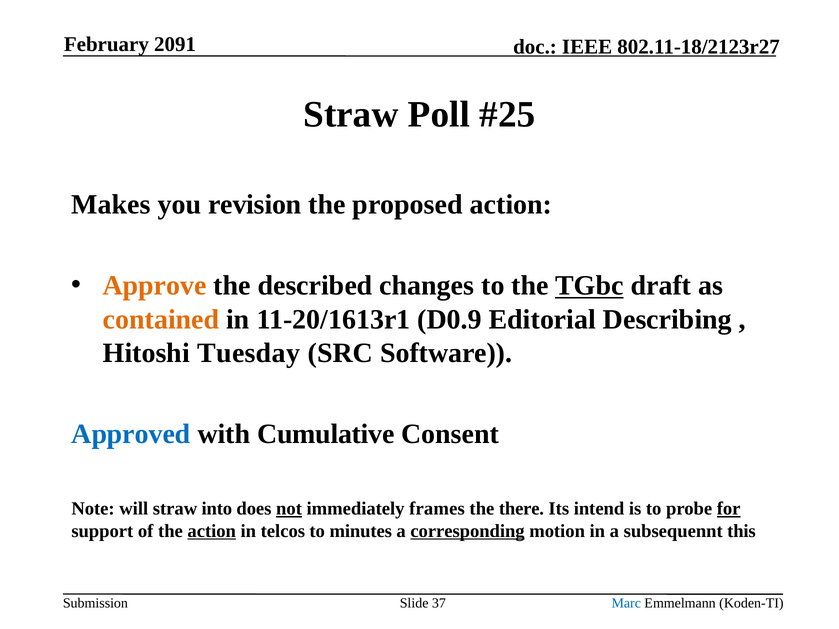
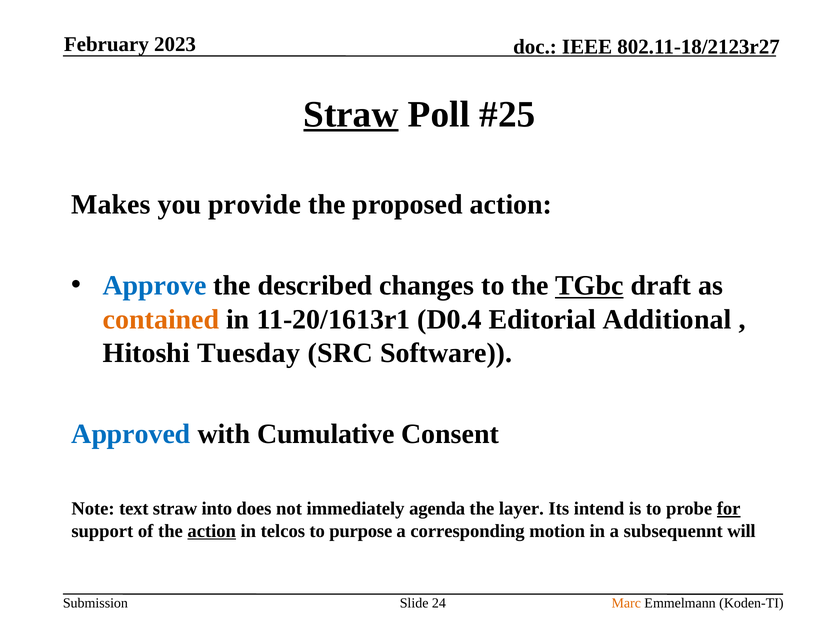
2091: 2091 -> 2023 (175, 44)
Straw underline: none -> present (351, 114)
revision: revision -> provide (255, 205)
Approve colour: orange -> blue (155, 286)
D0.9: D0.9 -> D0.4 (450, 319)
Describing: Describing -> Additional (667, 319)
will: will -> text (134, 509)
not underline: present -> none (289, 509)
frames: frames -> agenda (437, 509)
there: there -> layer (521, 509)
minutes: minutes -> purpose (361, 531)
corresponding underline: present -> none (468, 531)
this: this -> will (741, 531)
37: 37 -> 24 (439, 603)
Marc colour: blue -> orange (626, 603)
